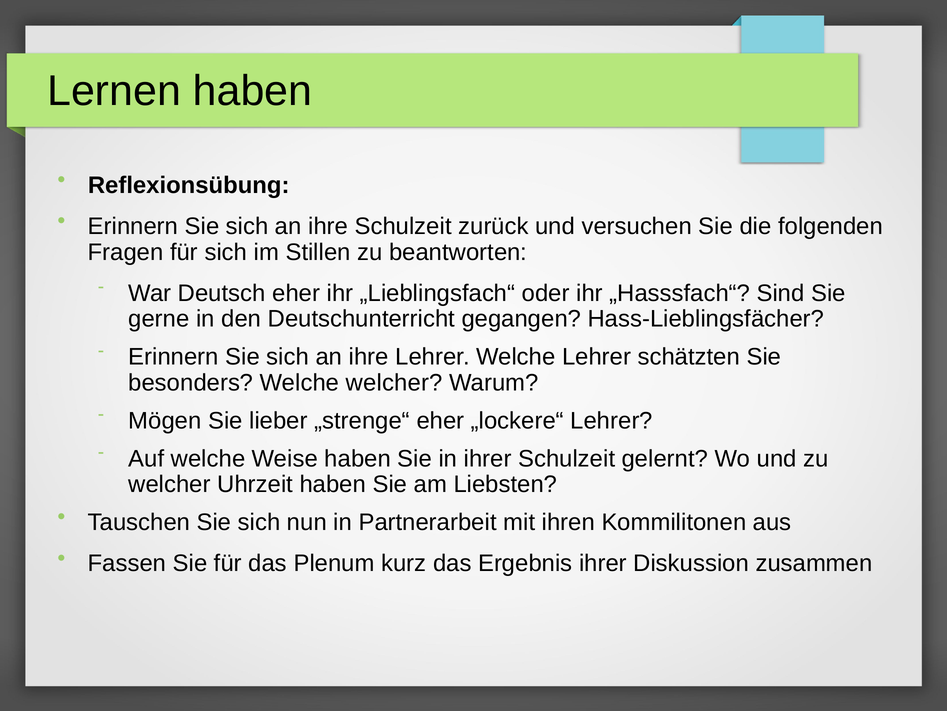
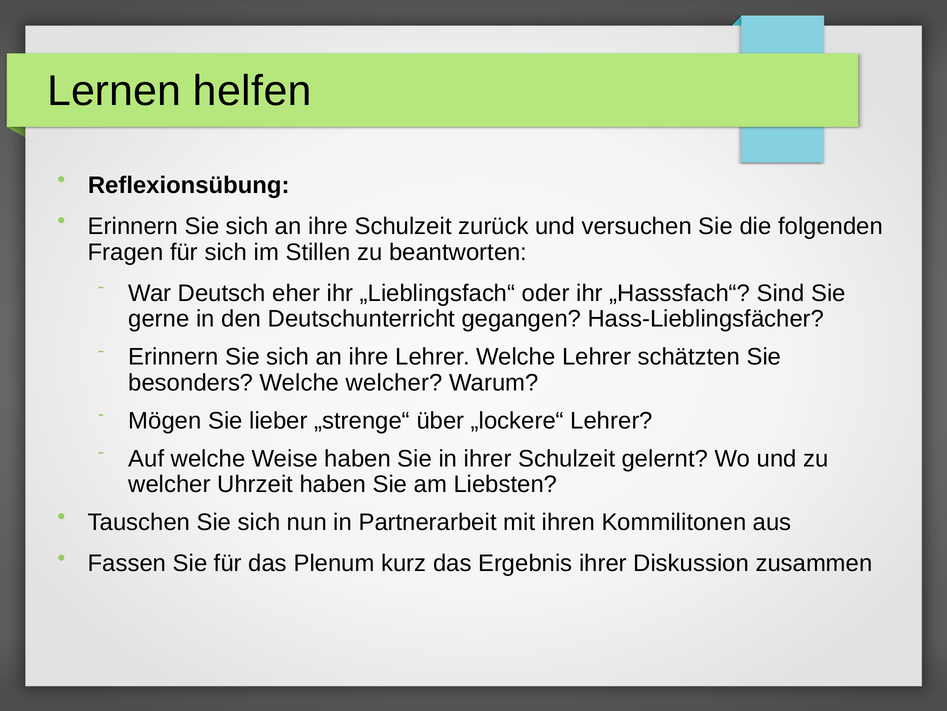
Lernen haben: haben -> helfen (252, 91)
„strenge“ eher: eher -> über (440, 420)
